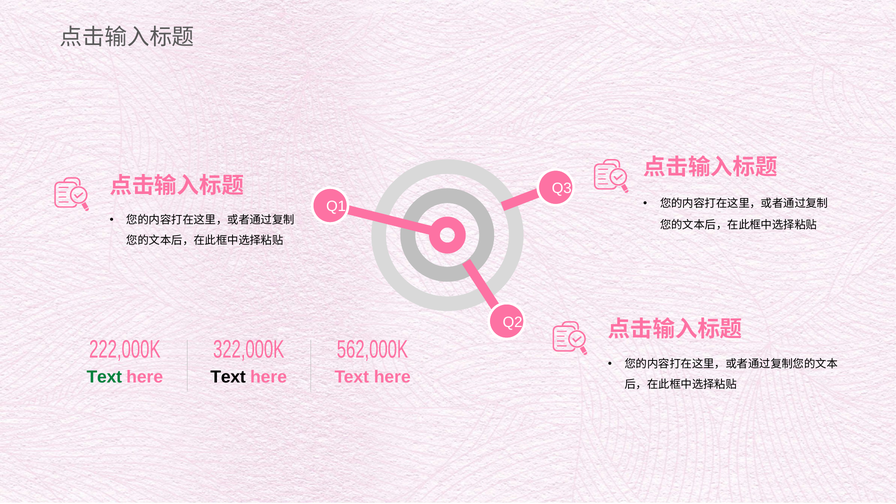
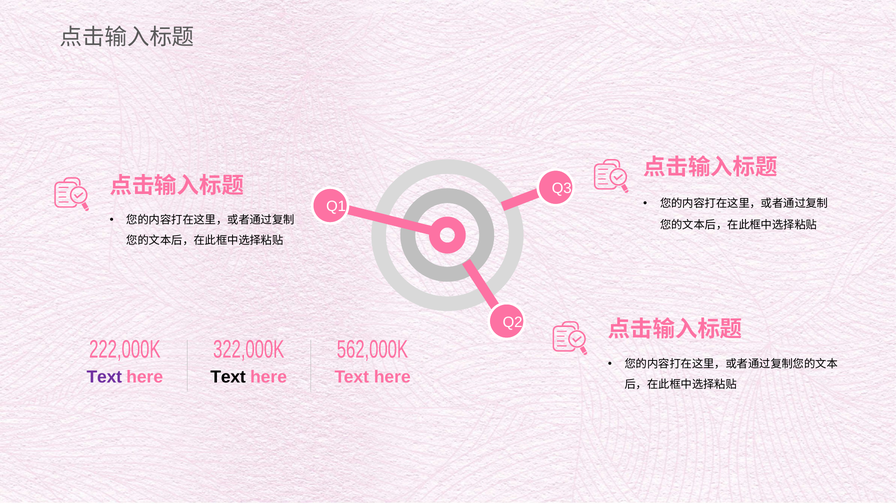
Text colour: green -> purple (104, 377)
